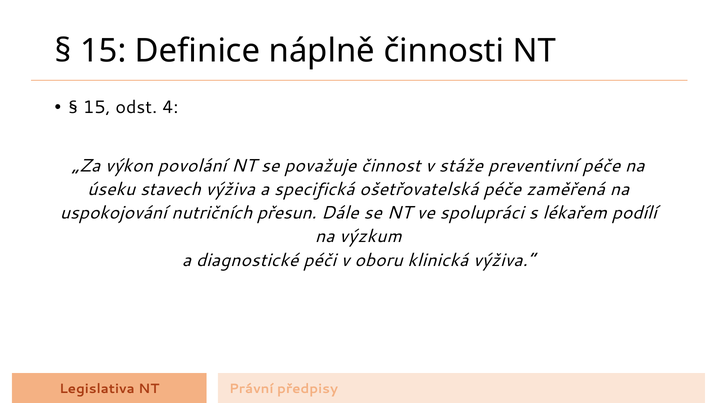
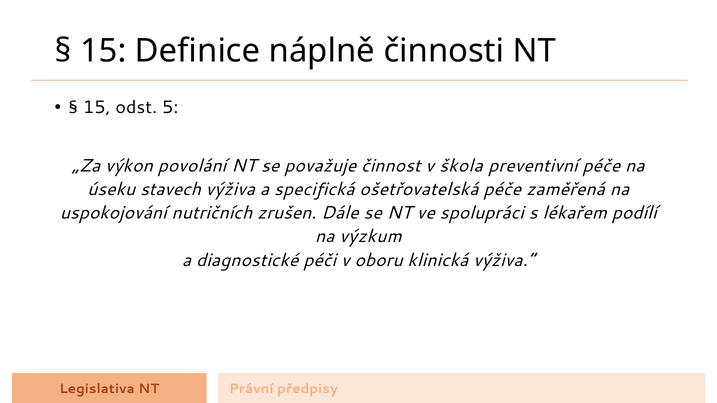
4: 4 -> 5 (170, 108)
stáže: stáže -> škola (461, 166)
přesun: přesun -> zrušen (287, 213)
